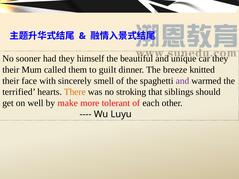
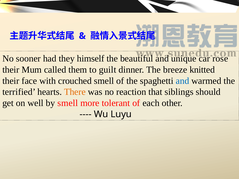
car they: they -> rose (220, 59)
sincerely: sincerely -> crouched (75, 81)
and colour: purple -> blue (182, 81)
stroking: stroking -> reaction (131, 92)
by make: make -> smell (68, 103)
